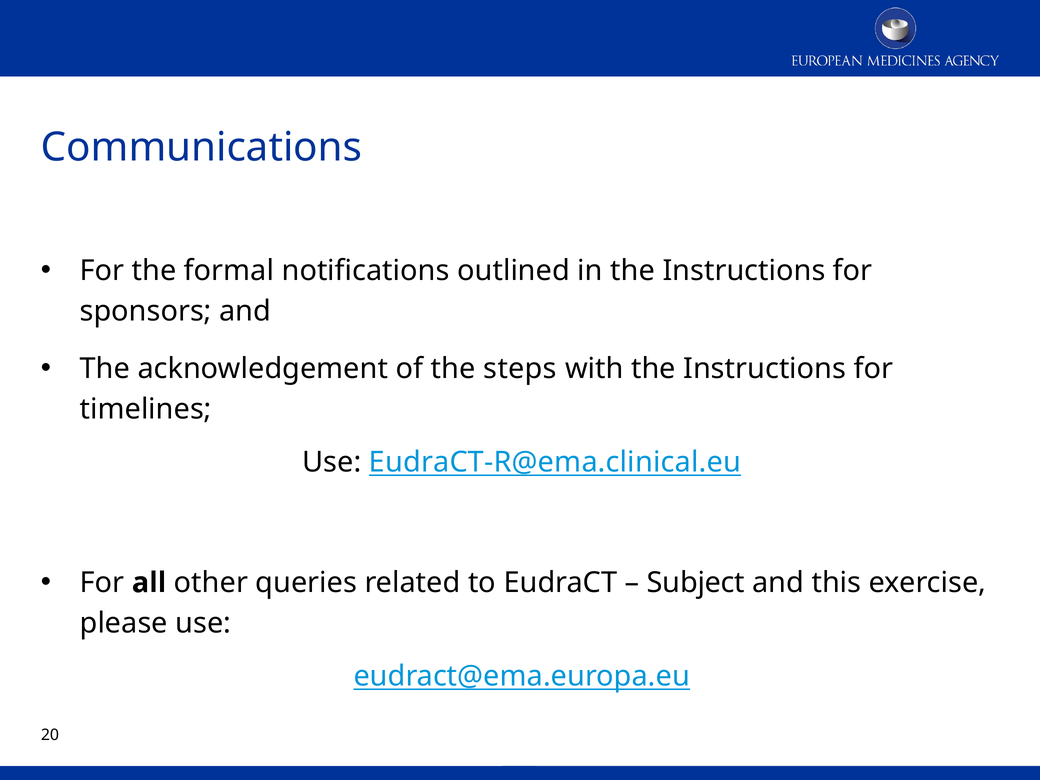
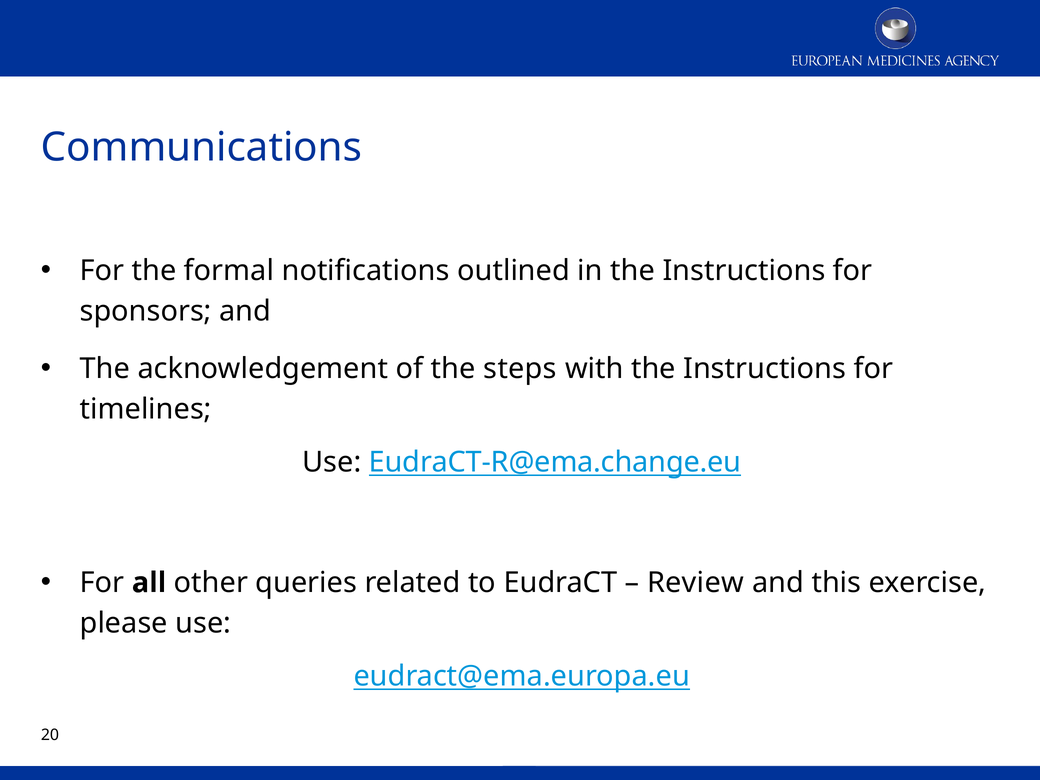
EudraCT-R@ema.clinical.eu: EudraCT-R@ema.clinical.eu -> EudraCT-R@ema.change.eu (555, 462)
Subject: Subject -> Review (696, 583)
